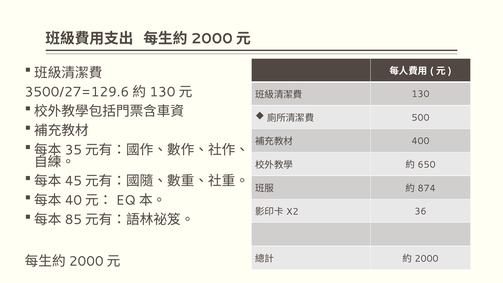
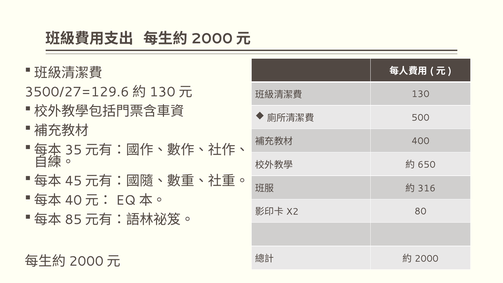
874: 874 -> 316 (427, 188)
36: 36 -> 80 (421, 211)
